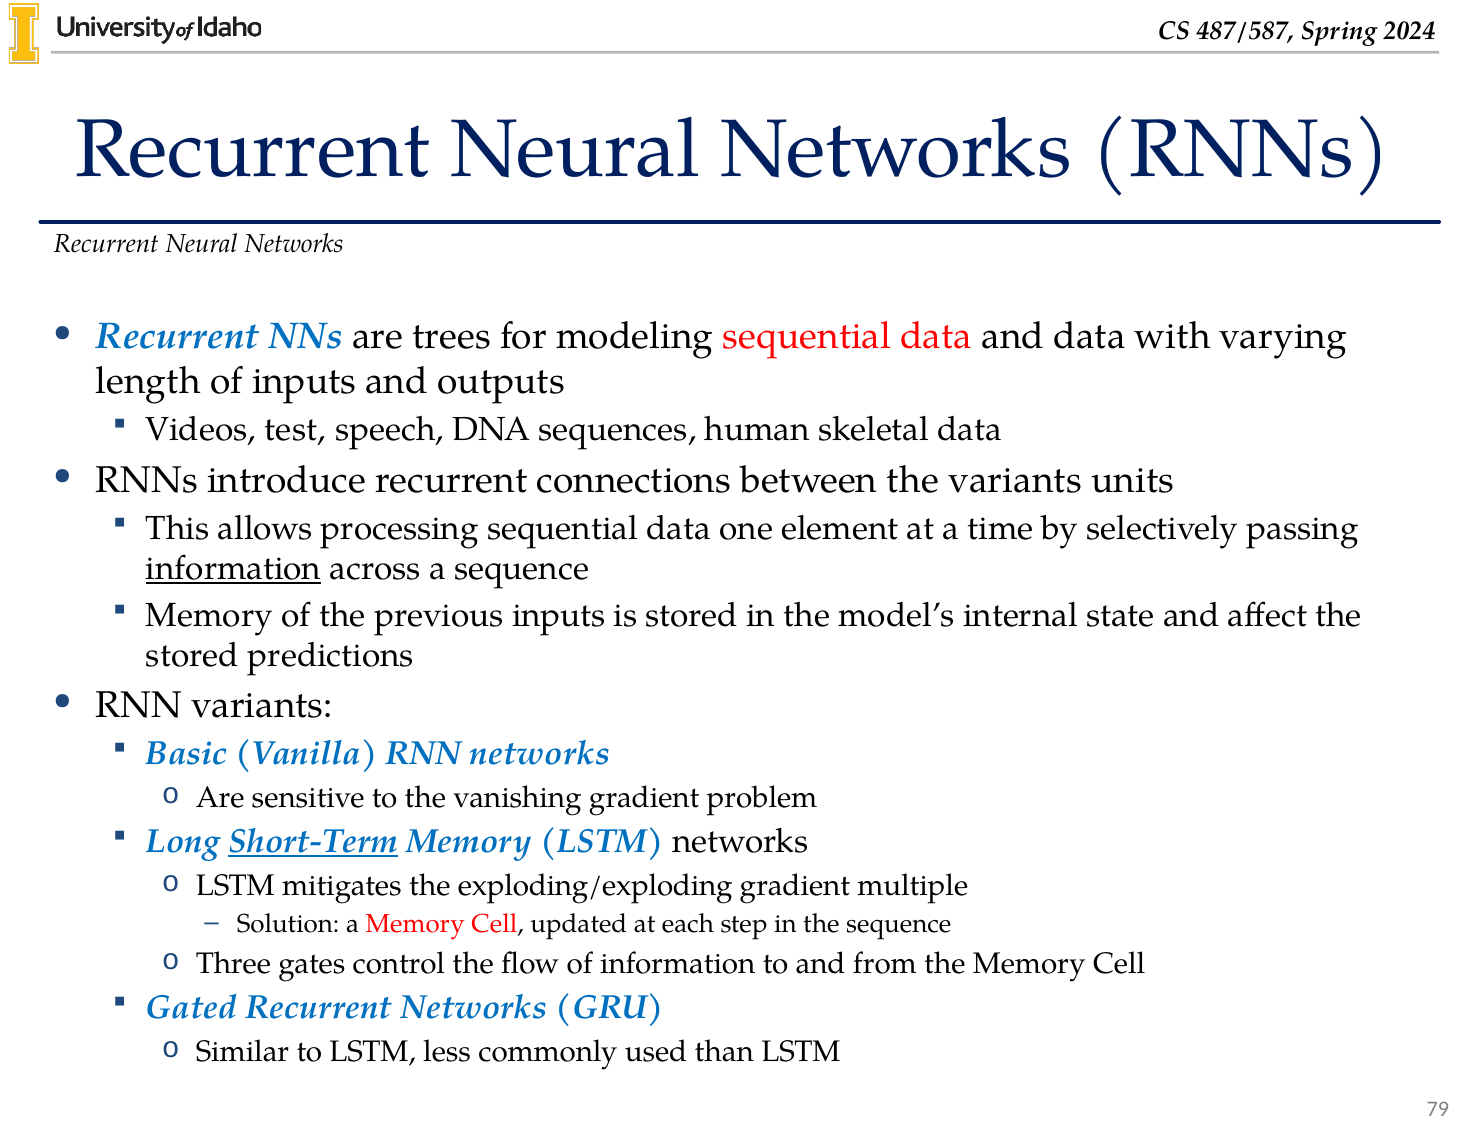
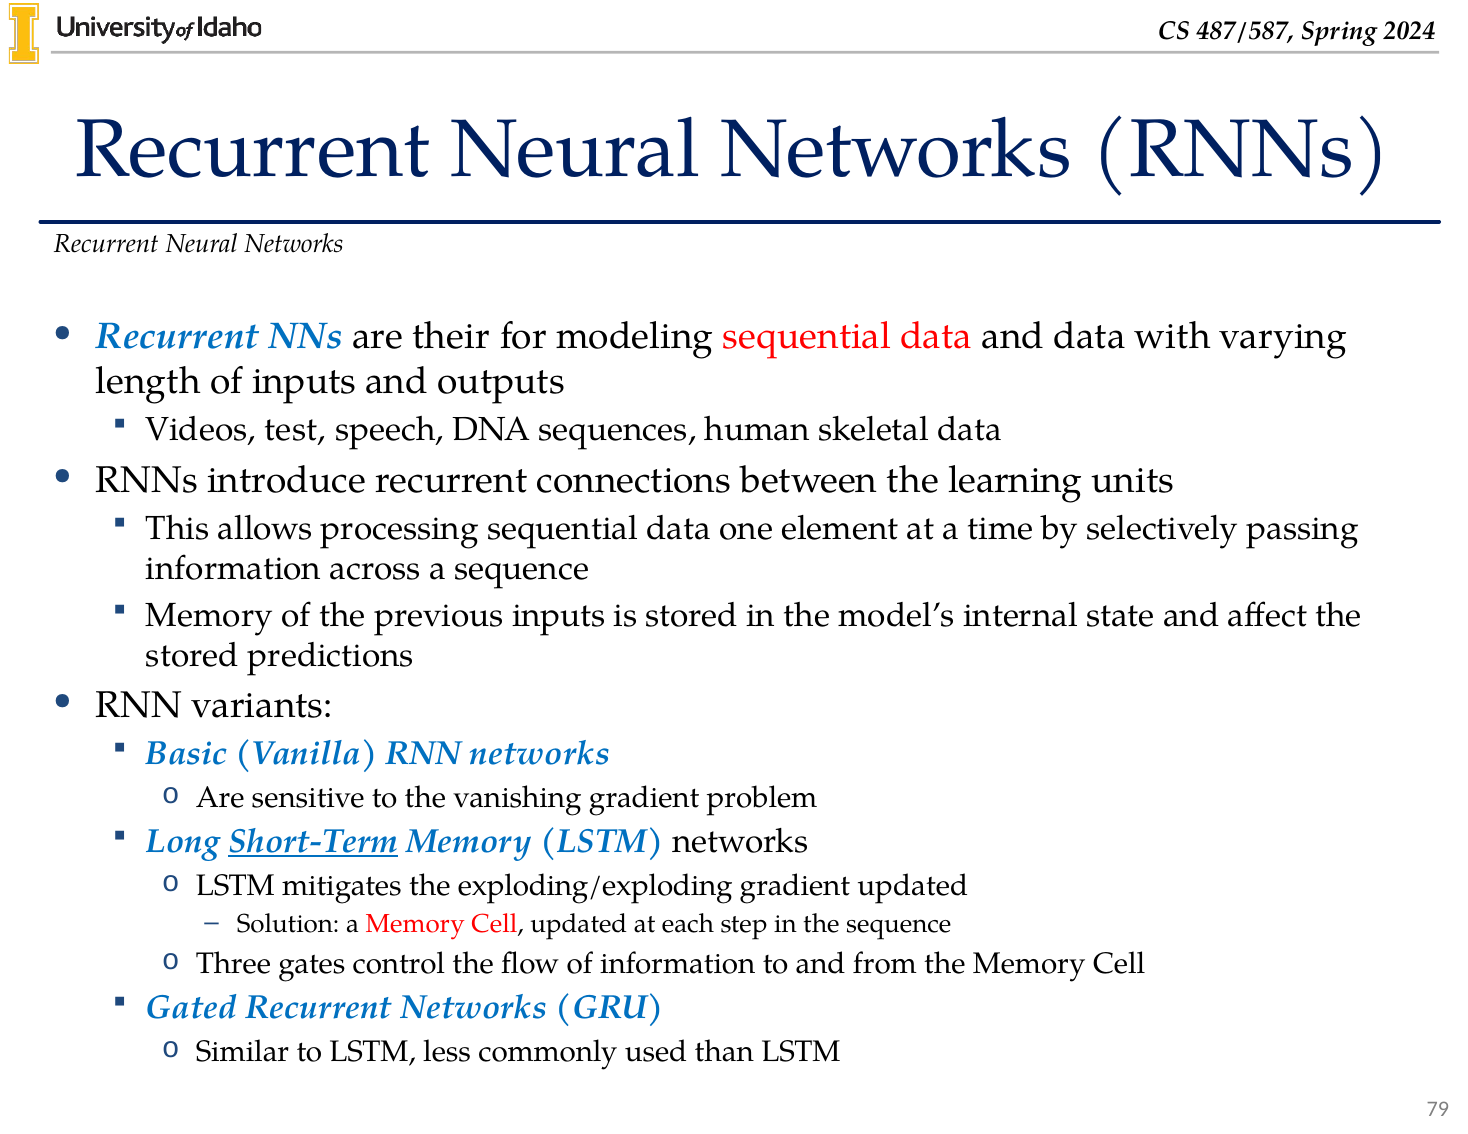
trees: trees -> their (451, 337)
the variants: variants -> learning (1015, 480)
information underline: present -> none (234, 569)
gradient multiple: multiple -> updated (913, 886)
